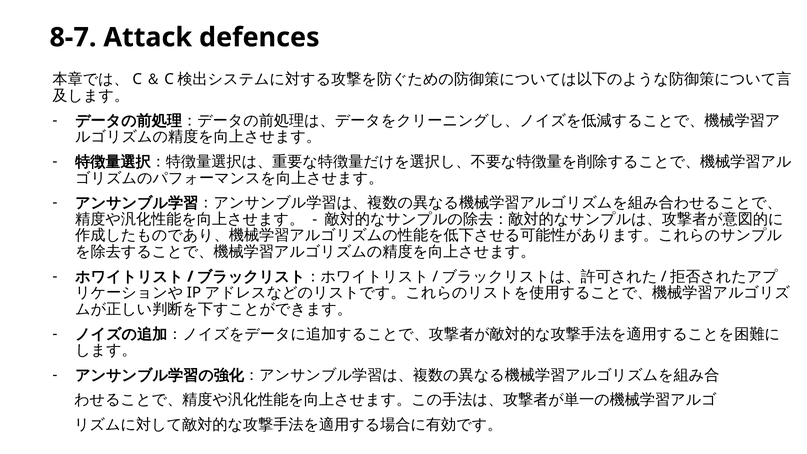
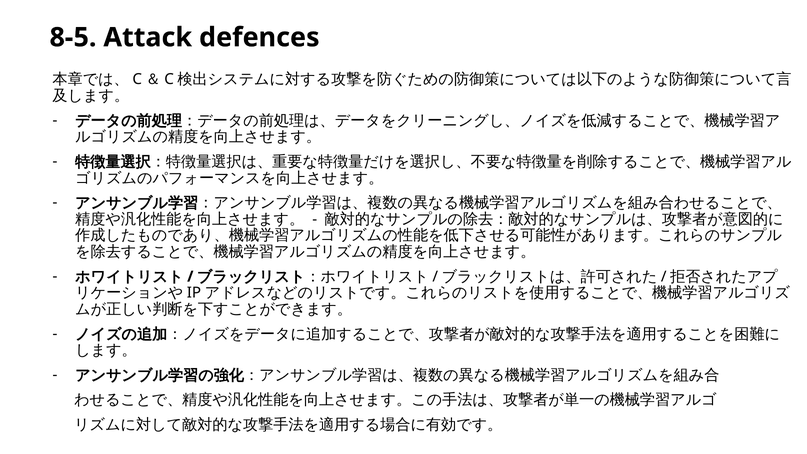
8-7: 8-7 -> 8-5 (73, 37)
